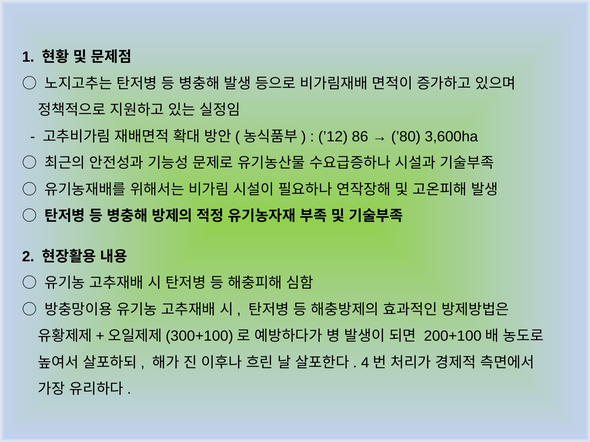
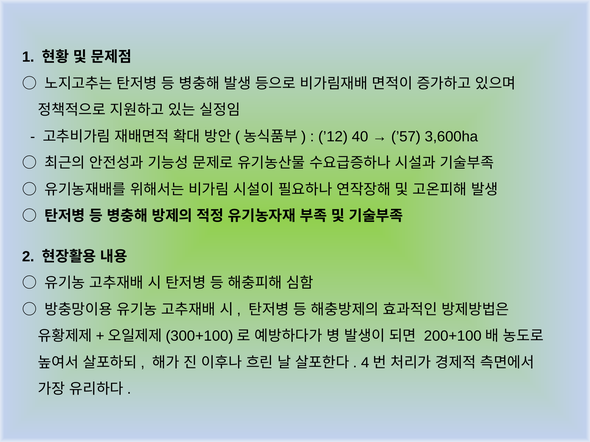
86: 86 -> 40 (360, 137)
’80: ’80 -> ’57 (406, 137)
